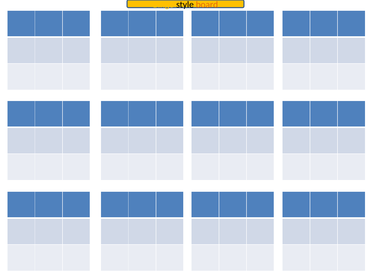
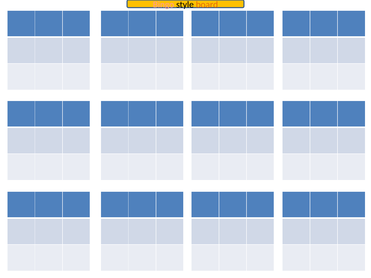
Bingo colour: yellow -> pink (164, 4)
